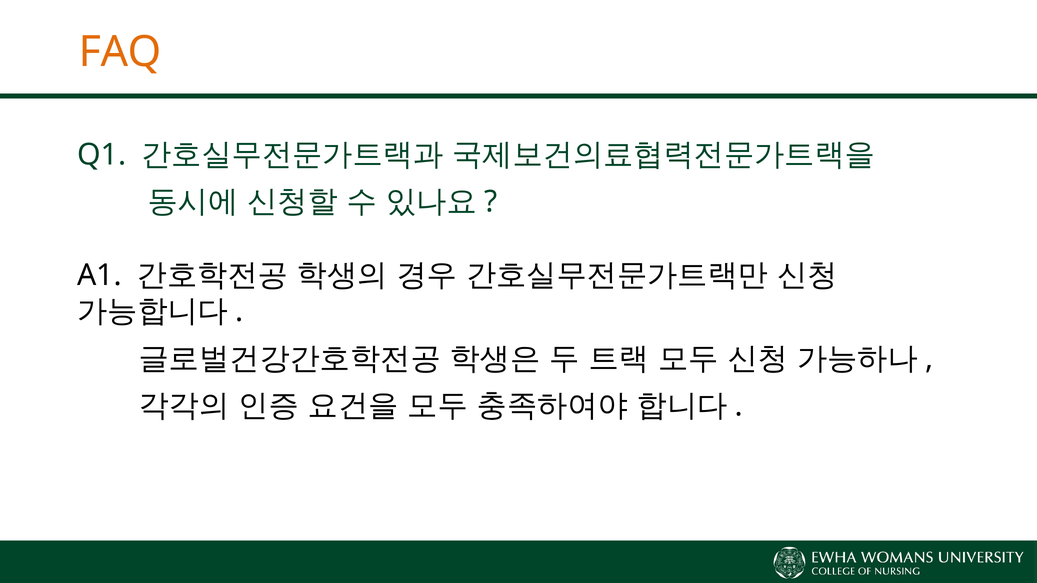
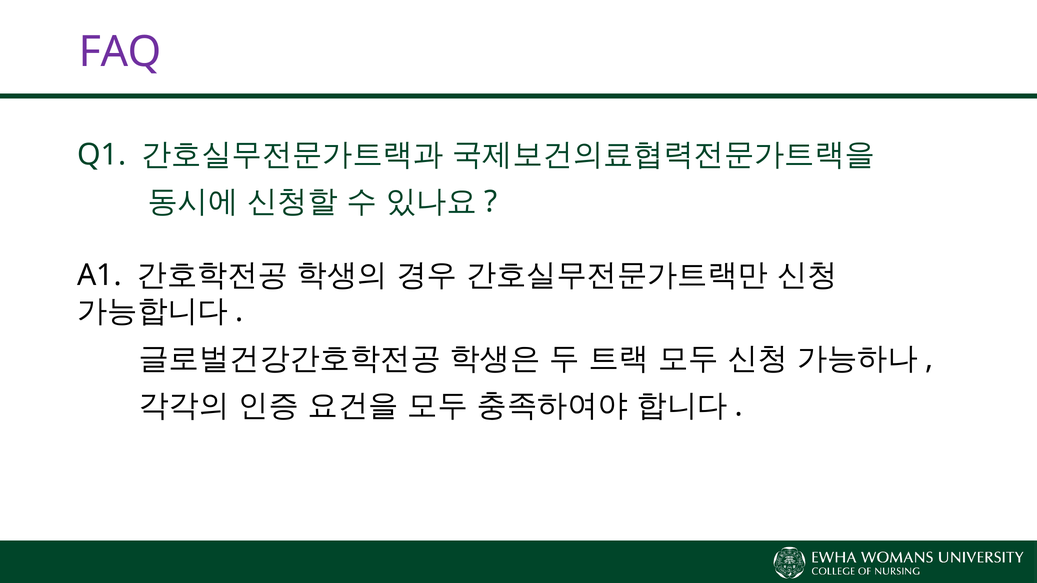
FAQ colour: orange -> purple (120, 52)
